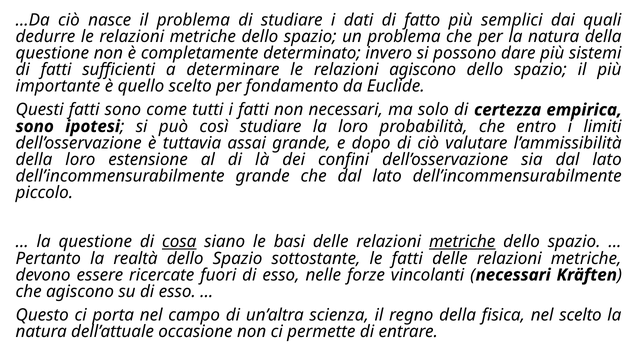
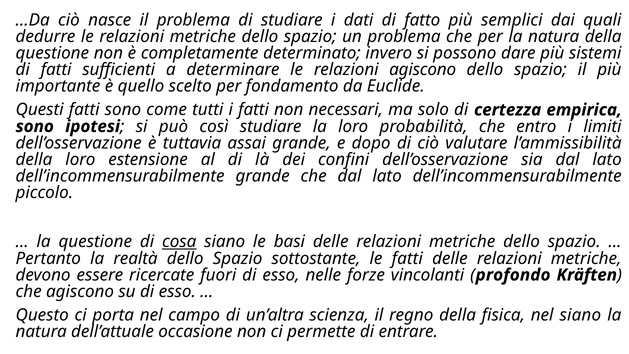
metriche underline: present -> none (462, 242)
necessari: necessari -> profondo (513, 275)
nel scelto: scelto -> siano (580, 315)
